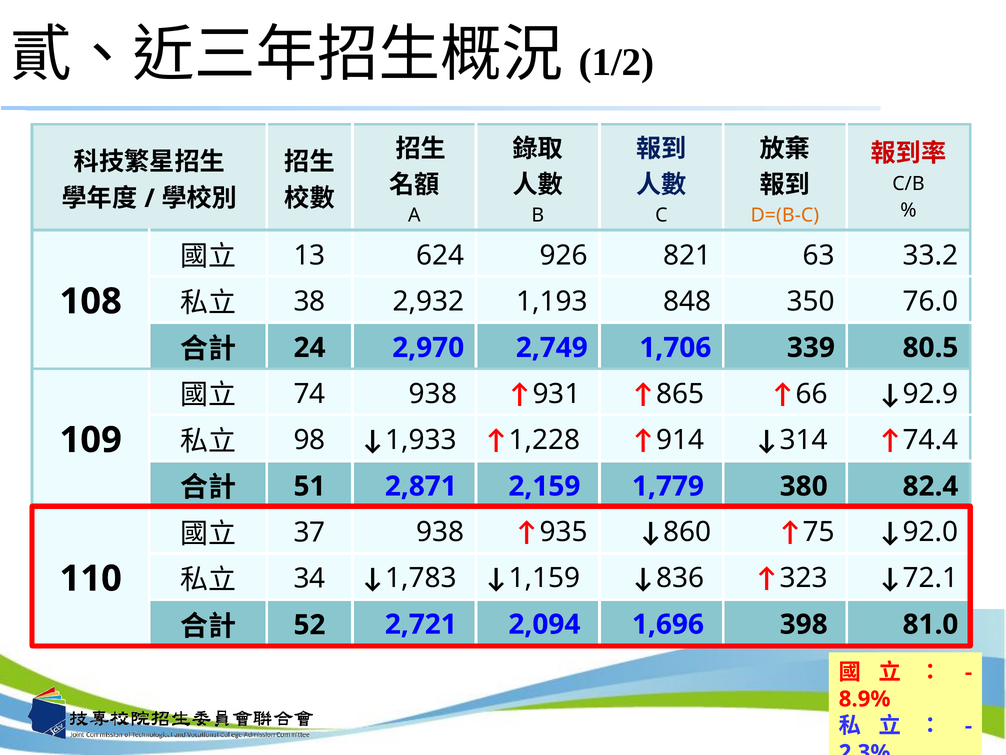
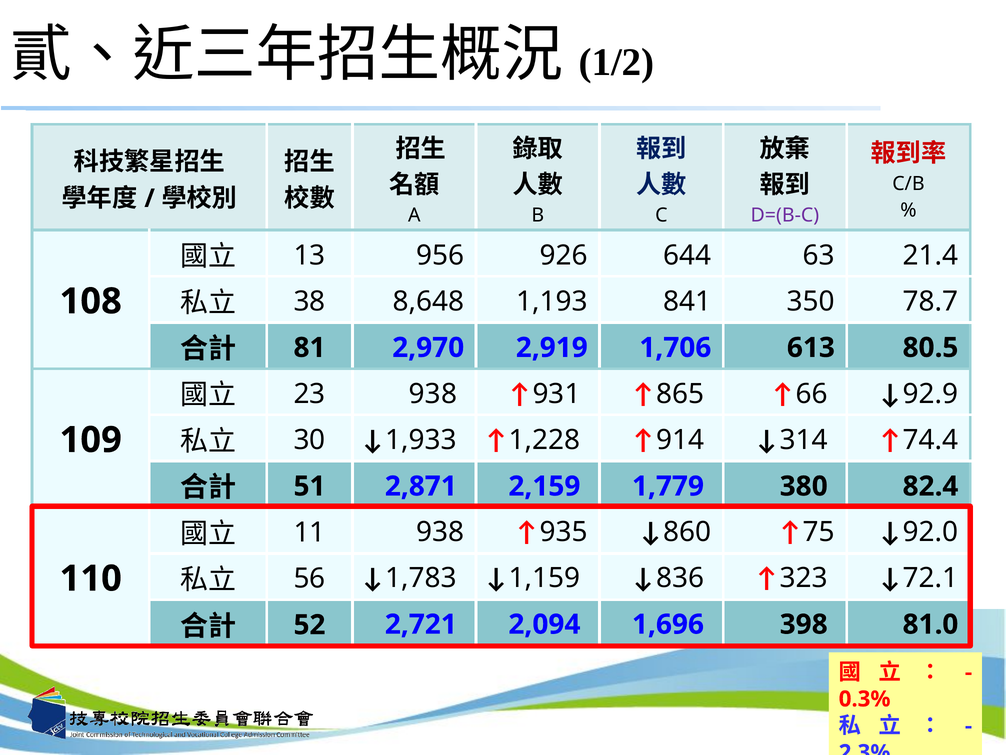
D=(B-C colour: orange -> purple (785, 215)
624: 624 -> 956 (440, 255)
821: 821 -> 644 (687, 255)
33.2: 33.2 -> 21.4 (931, 255)
2,932: 2,932 -> 8,648 (428, 301)
848: 848 -> 841 (687, 301)
76.0: 76.0 -> 78.7 (931, 301)
24: 24 -> 81 (310, 347)
2,749: 2,749 -> 2,919 (552, 347)
339: 339 -> 613 (811, 347)
74: 74 -> 23 (310, 394)
98: 98 -> 30 (310, 440)
37: 37 -> 11 (310, 532)
34: 34 -> 56 (310, 578)
8.9%: 8.9% -> 0.3% (865, 699)
